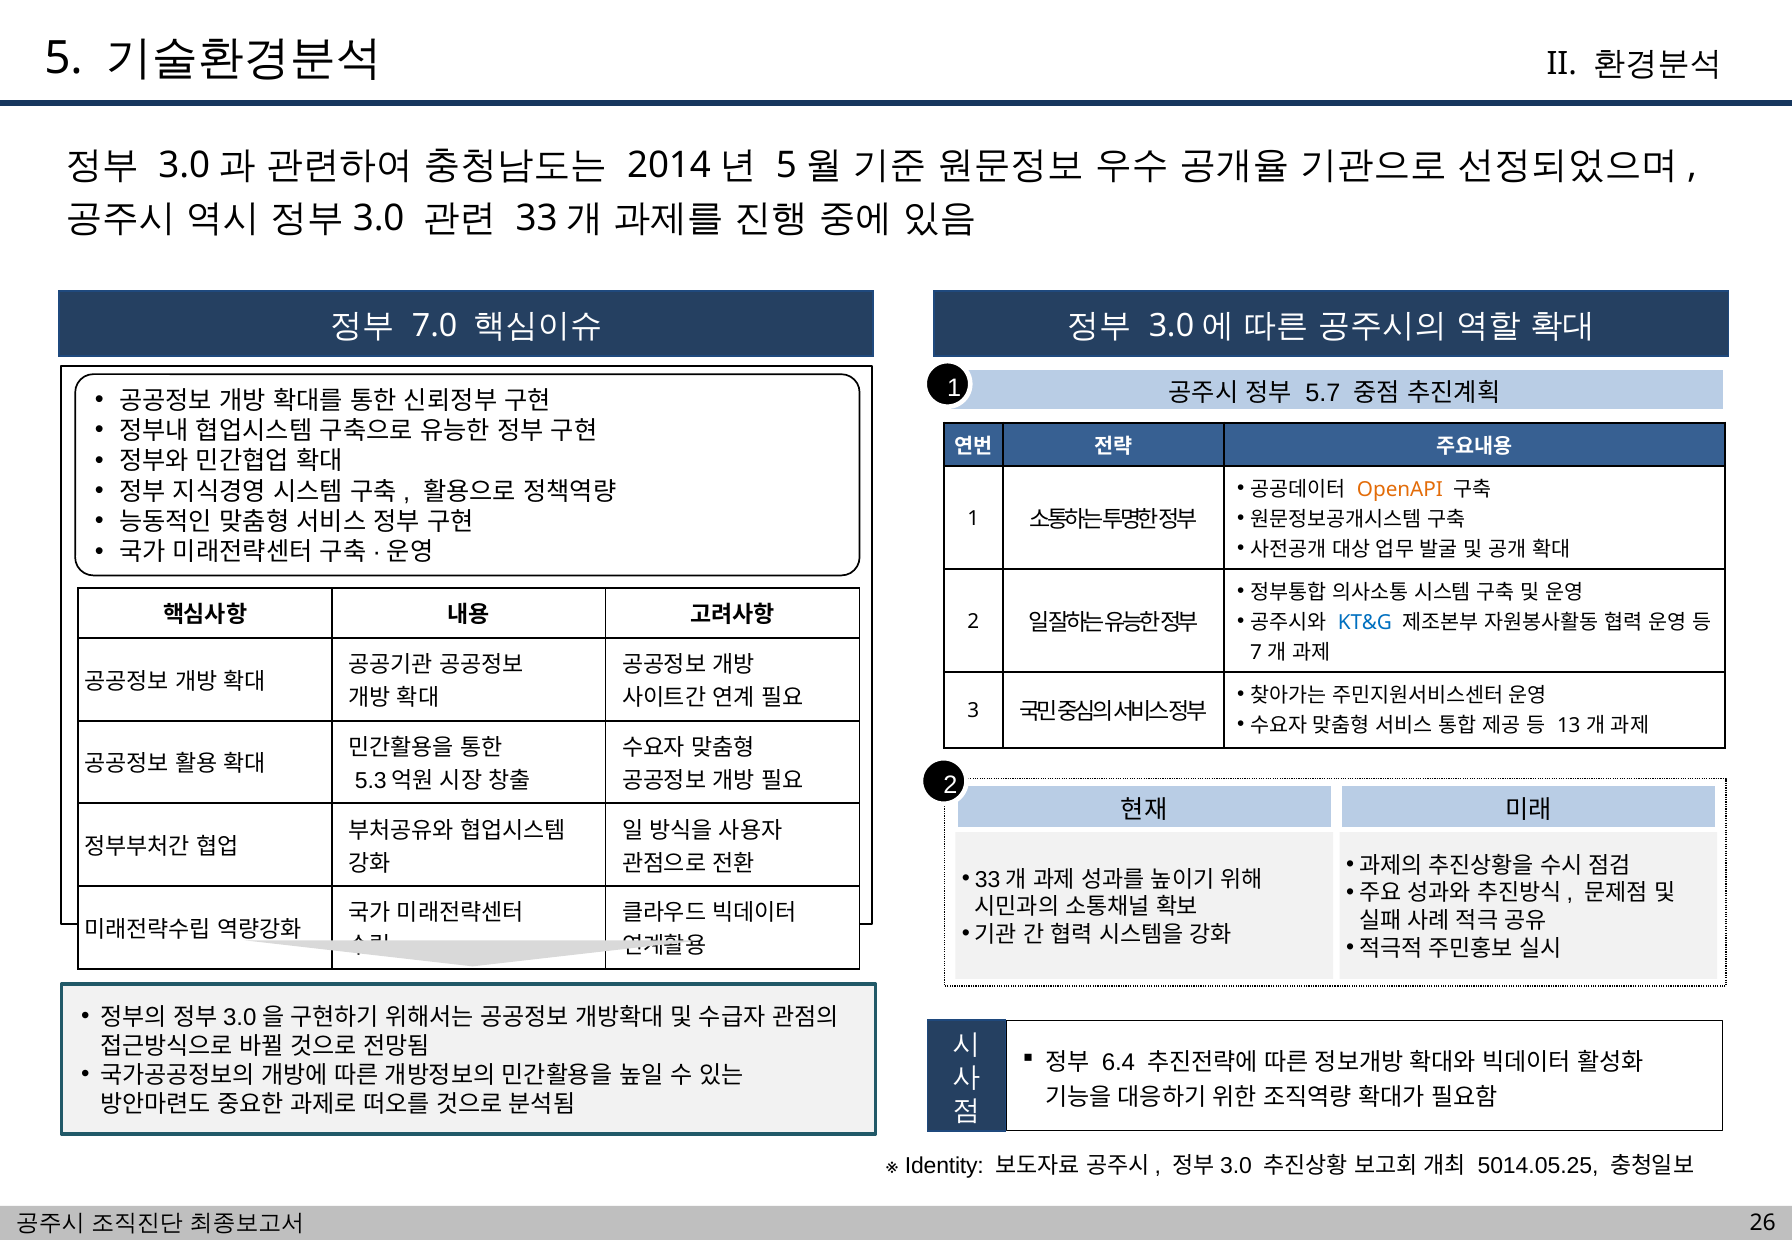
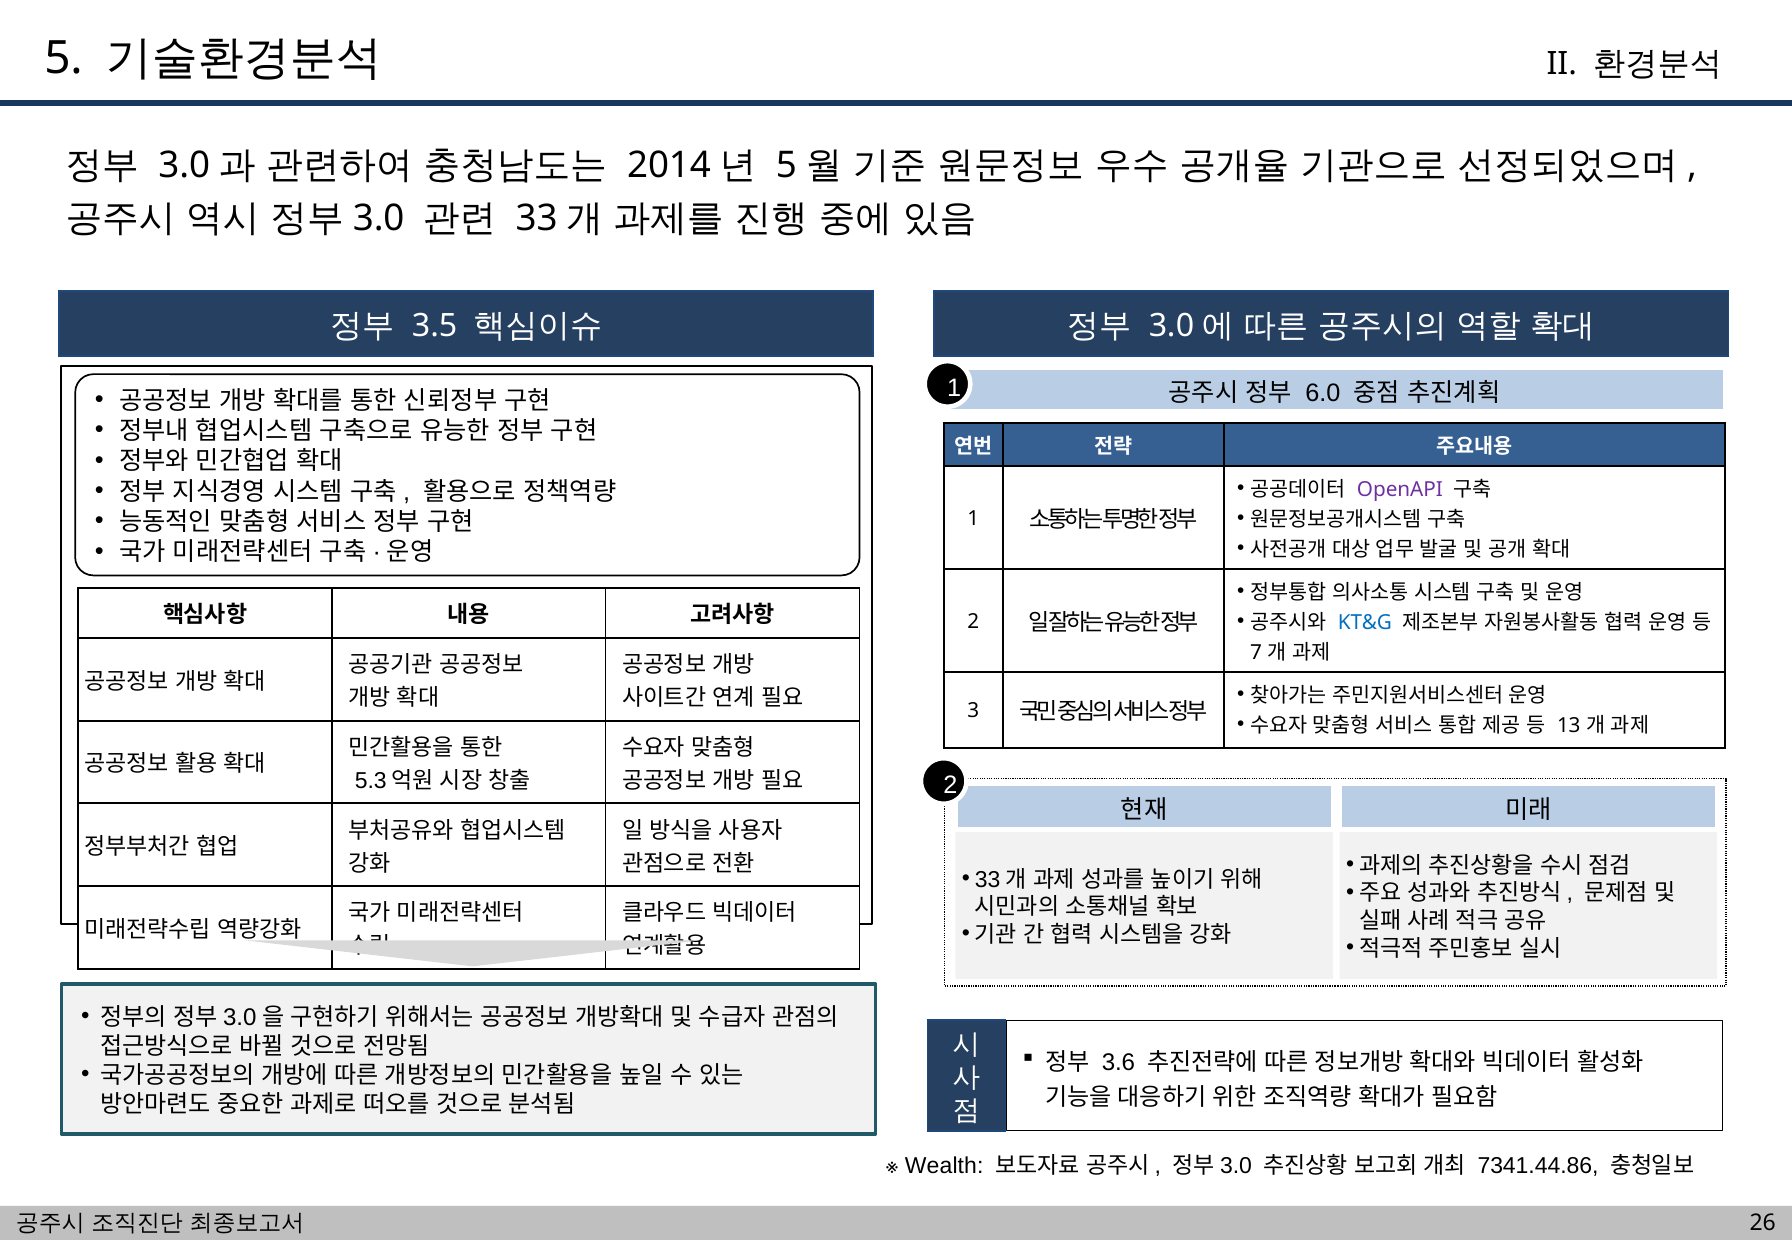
7.0: 7.0 -> 3.5 (435, 326)
5.7: 5.7 -> 6.0 (1323, 394)
OpenAPI colour: orange -> purple (1400, 490)
6.4: 6.4 -> 3.6 (1118, 1063)
Identity: Identity -> Wealth (944, 1167)
5014.05.25: 5014.05.25 -> 7341.44.86 (1538, 1167)
